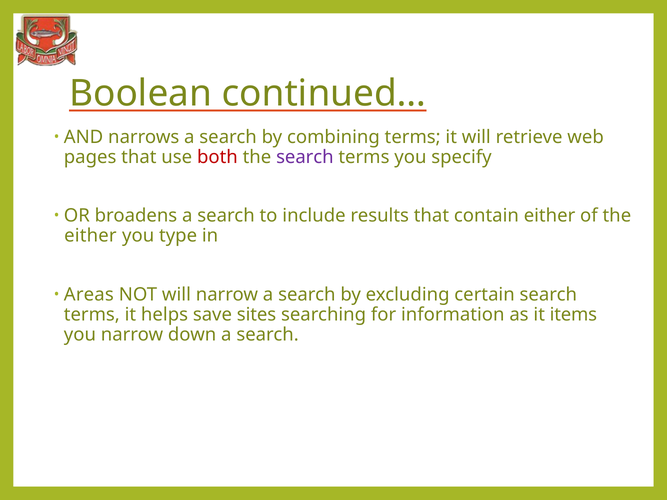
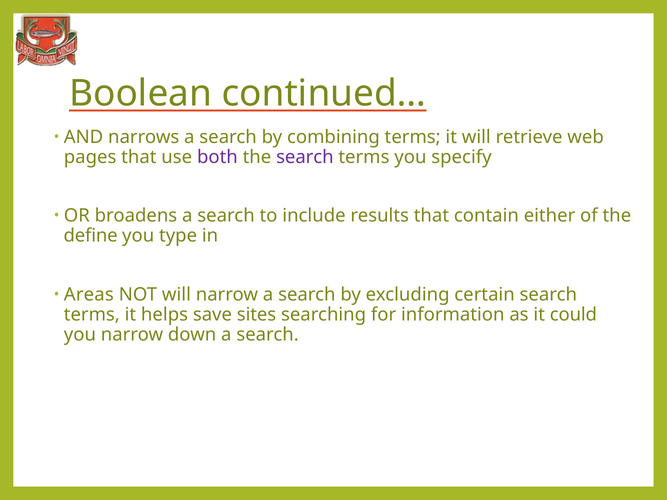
both colour: red -> purple (217, 157)
either: either -> define (91, 236)
items: items -> could (573, 315)
